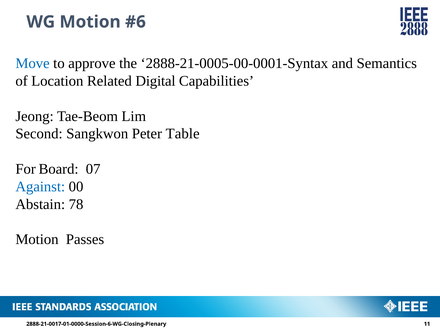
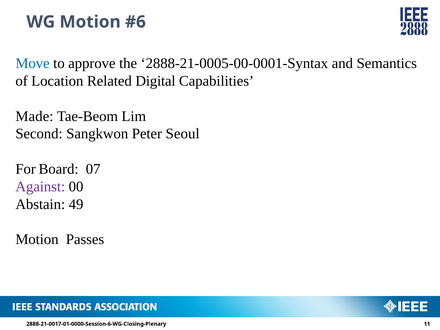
Jeong: Jeong -> Made (34, 116)
Table: Table -> Seoul (183, 134)
Against colour: blue -> purple (40, 187)
78: 78 -> 49 (76, 204)
